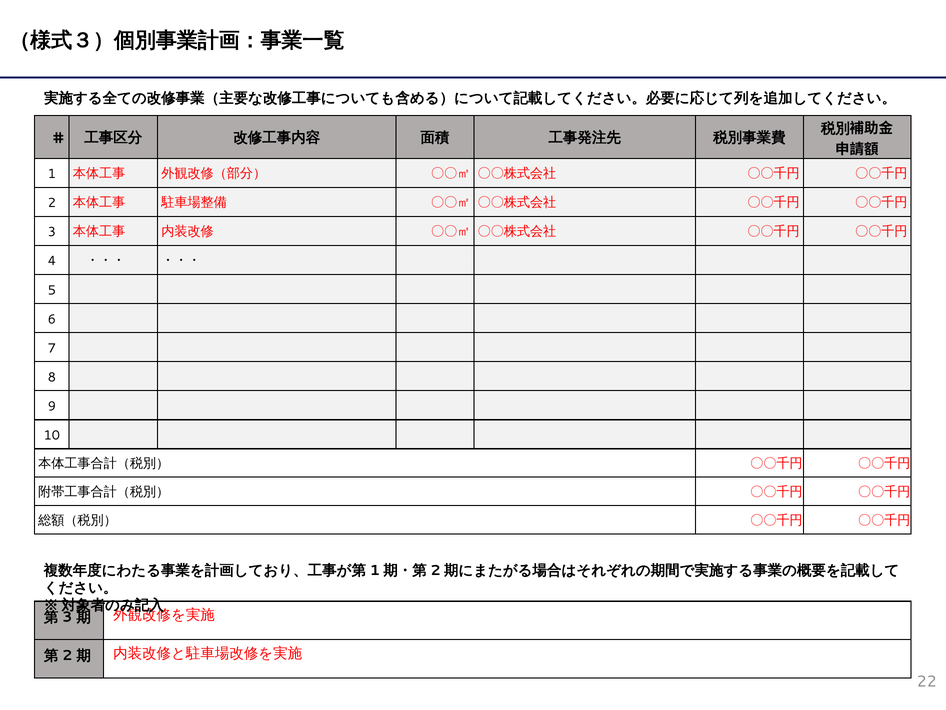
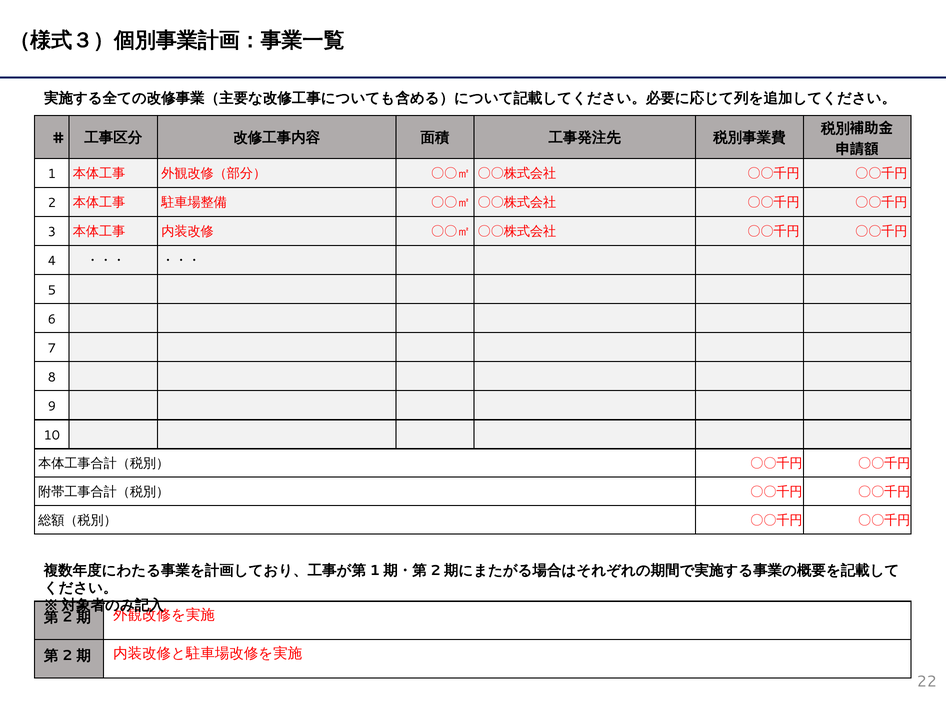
3: 3 -> 2 (67, 617)
